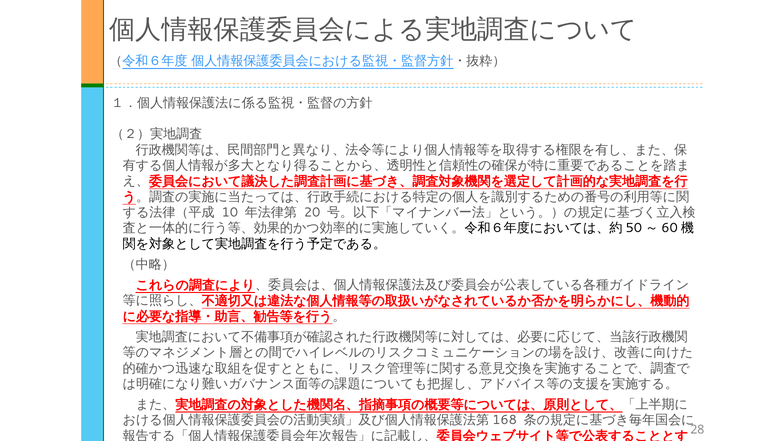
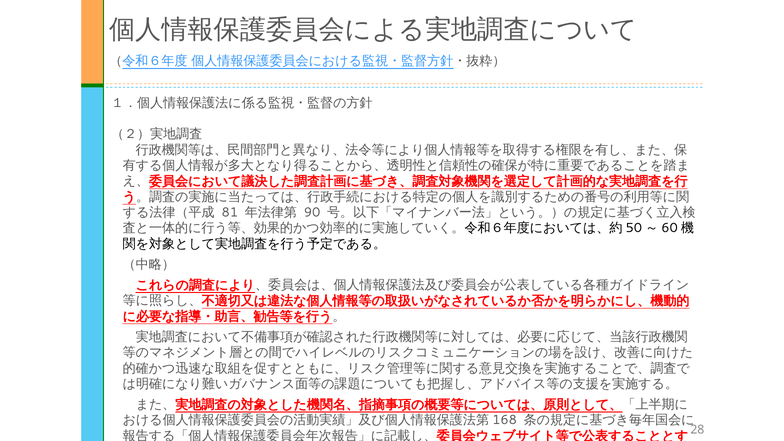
10: 10 -> 81 (230, 212)
20: 20 -> 90 (312, 212)
